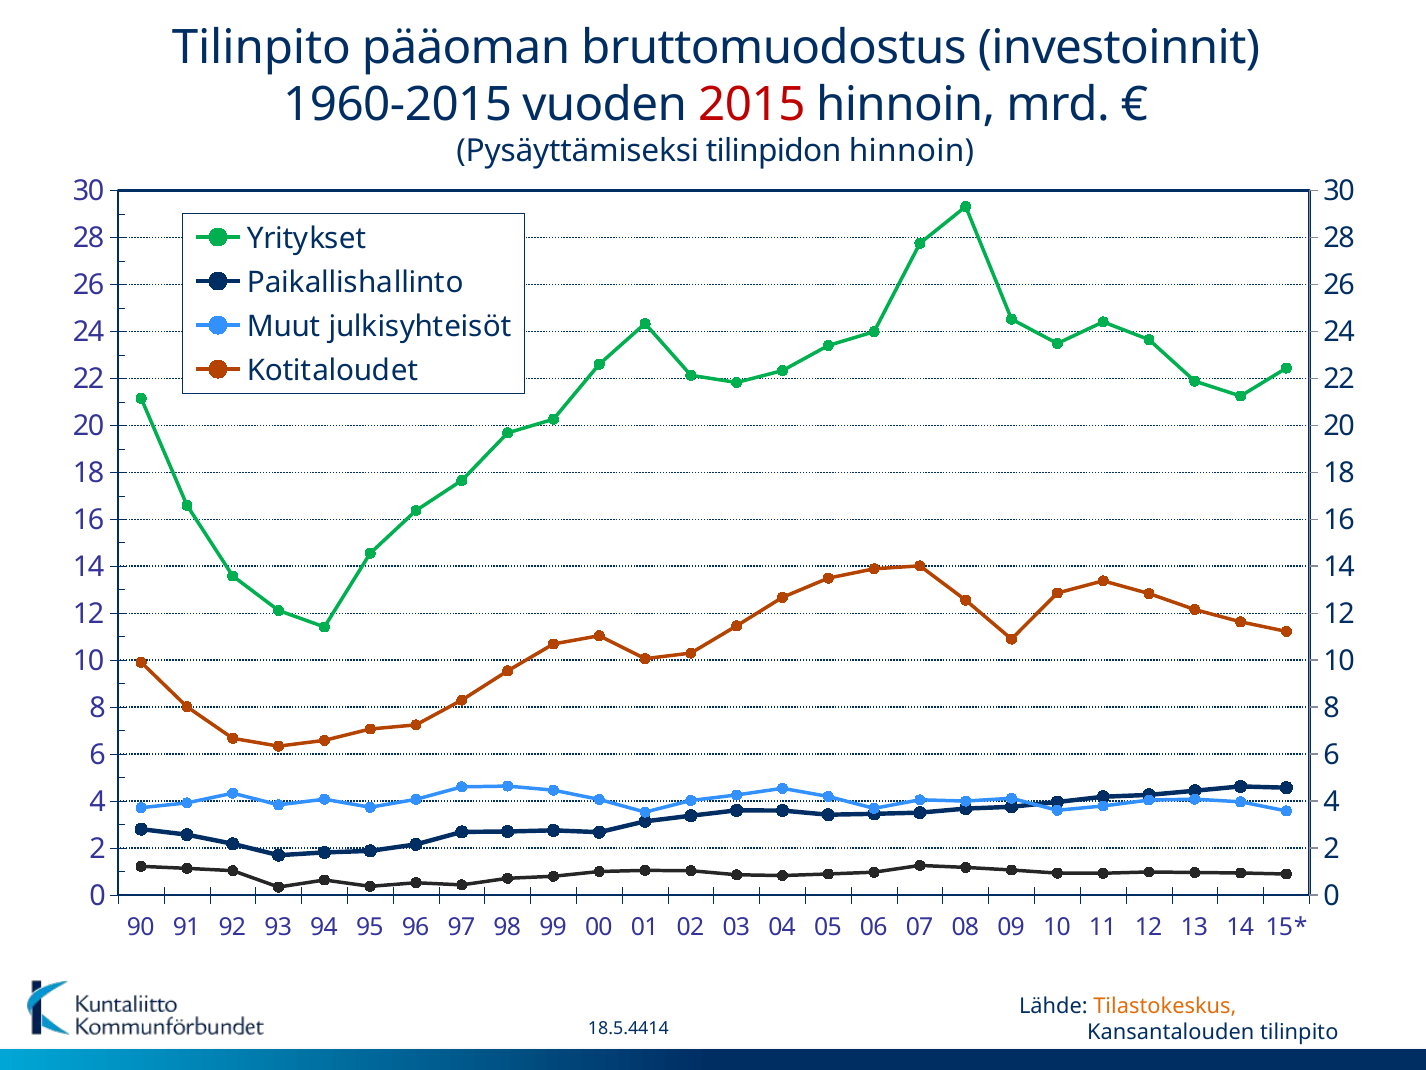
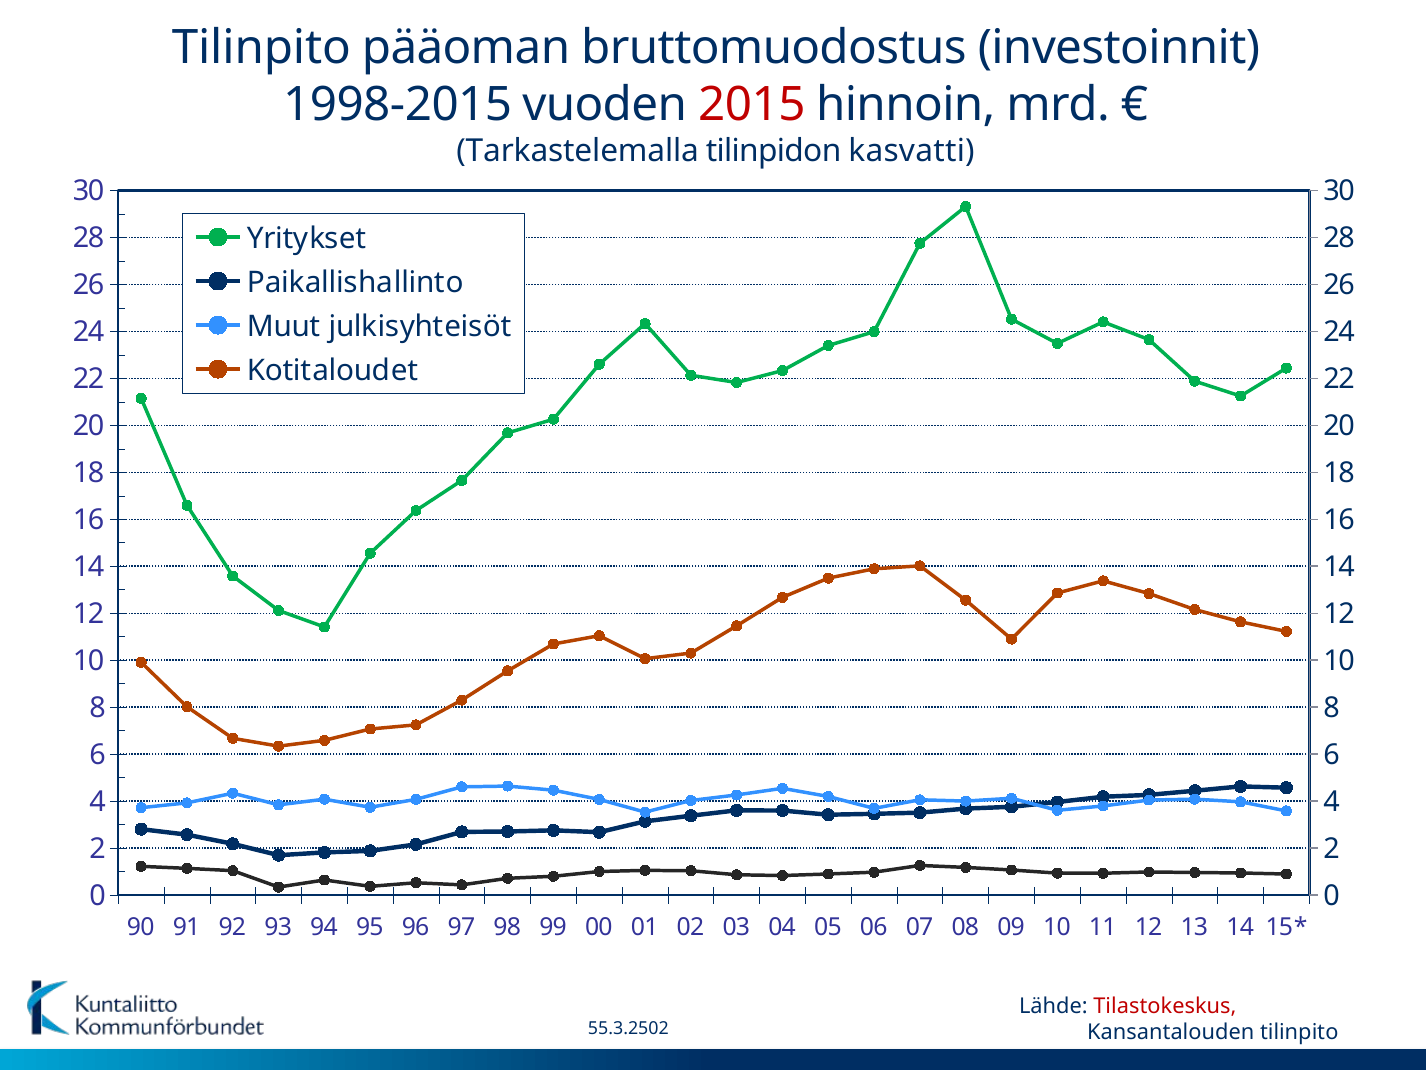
1960-2015: 1960-2015 -> 1998-2015 (398, 105)
Pysäyttämiseksi: Pysäyttämiseksi -> Tarkastelemalla (578, 151)
tilinpidon hinnoin: hinnoin -> kasvatti (912, 151)
Tilastokeskus colour: orange -> red (1165, 1006)
18.5.4414: 18.5.4414 -> 55.3.2502 (628, 1028)
